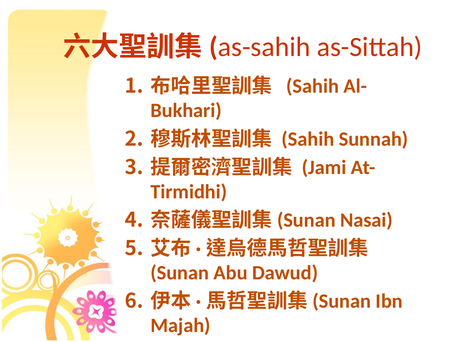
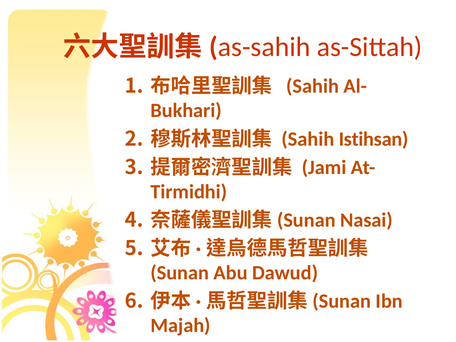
Sunnah: Sunnah -> Istihsan (374, 139)
